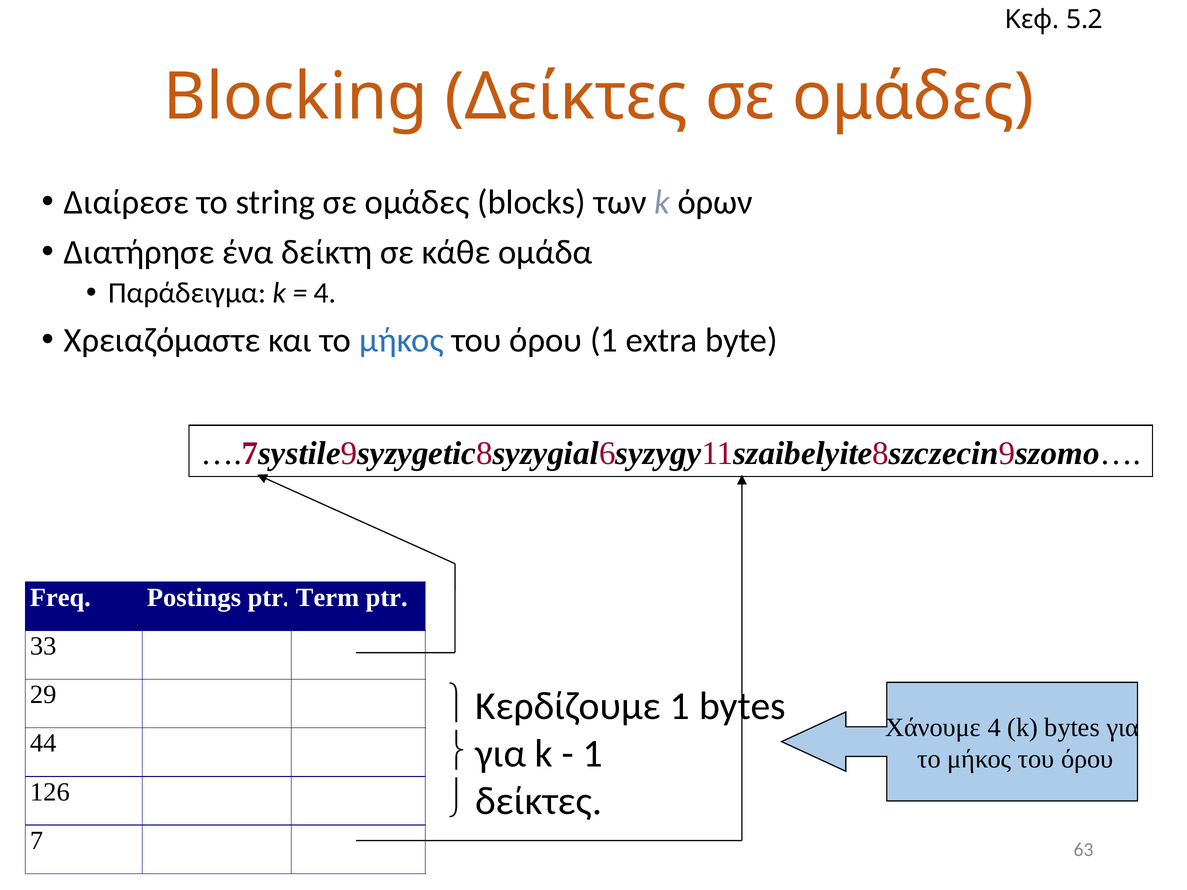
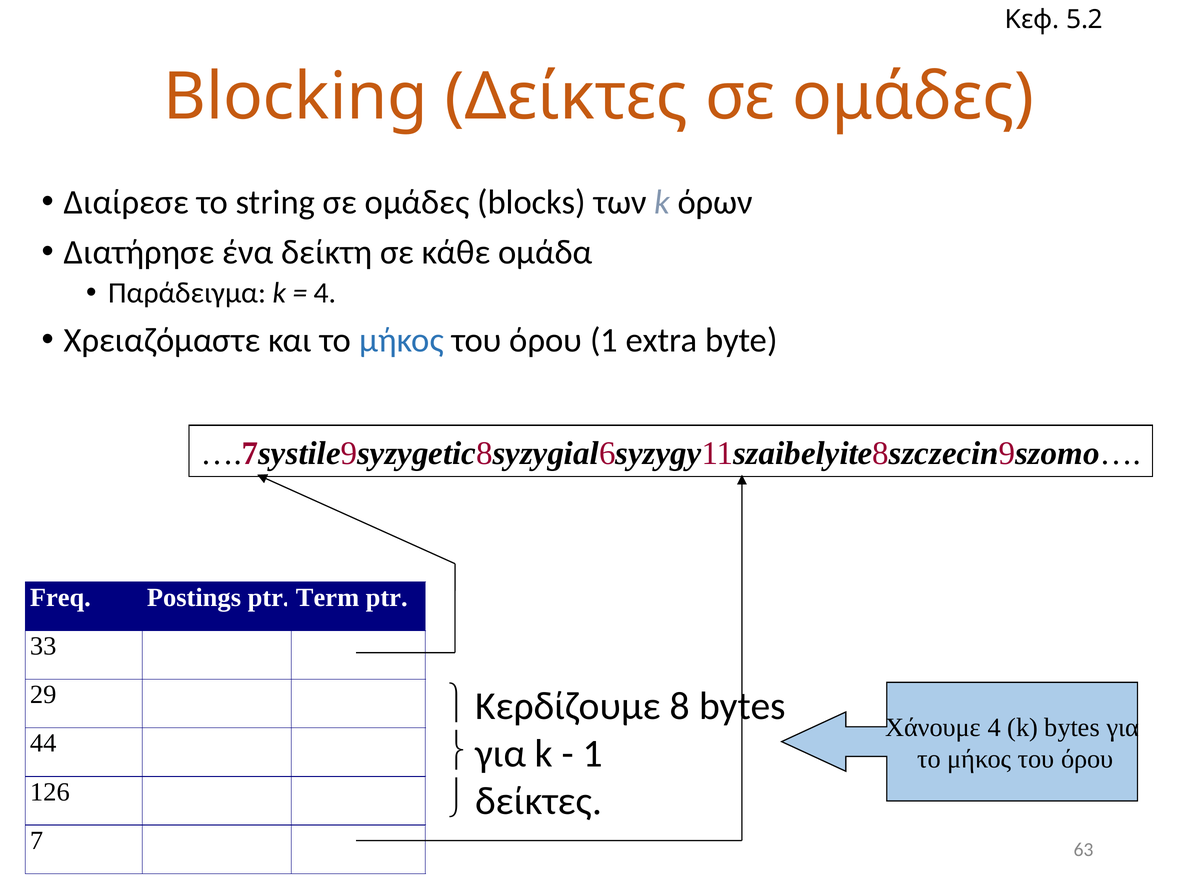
Κερδίζουμε 1: 1 -> 8 (680, 707)
